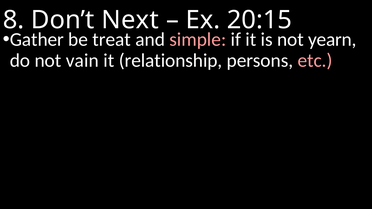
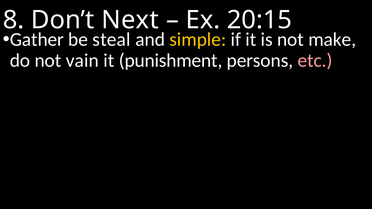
treat: treat -> steal (112, 40)
simple colour: pink -> yellow (198, 40)
yearn: yearn -> make (332, 40)
relationship: relationship -> punishment (171, 60)
